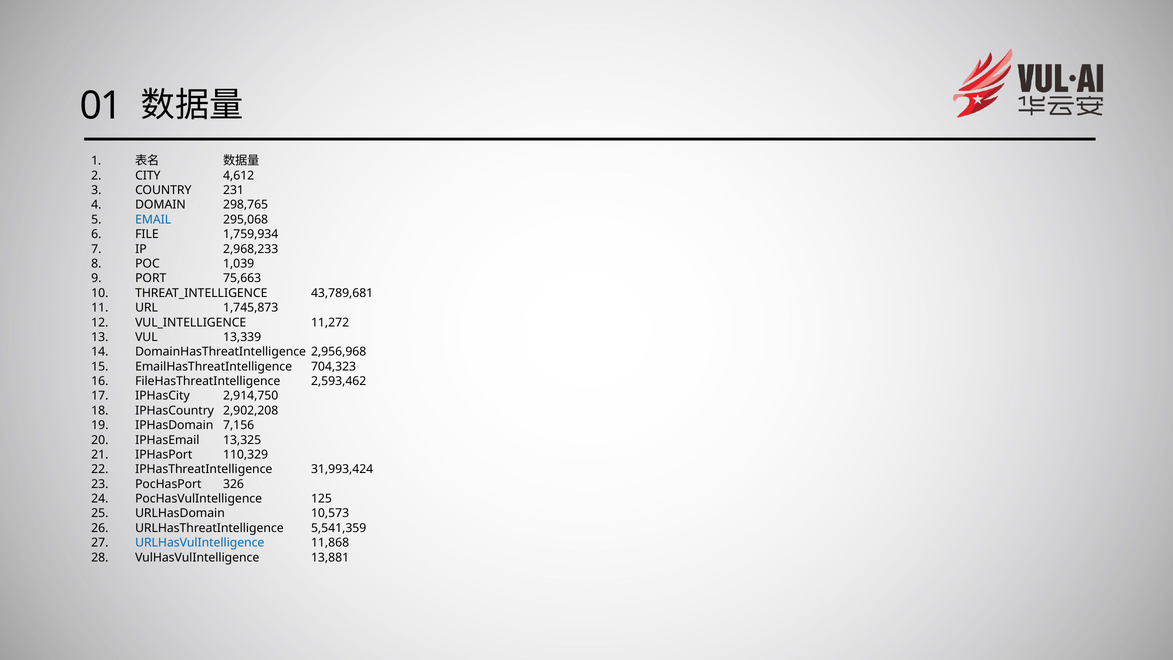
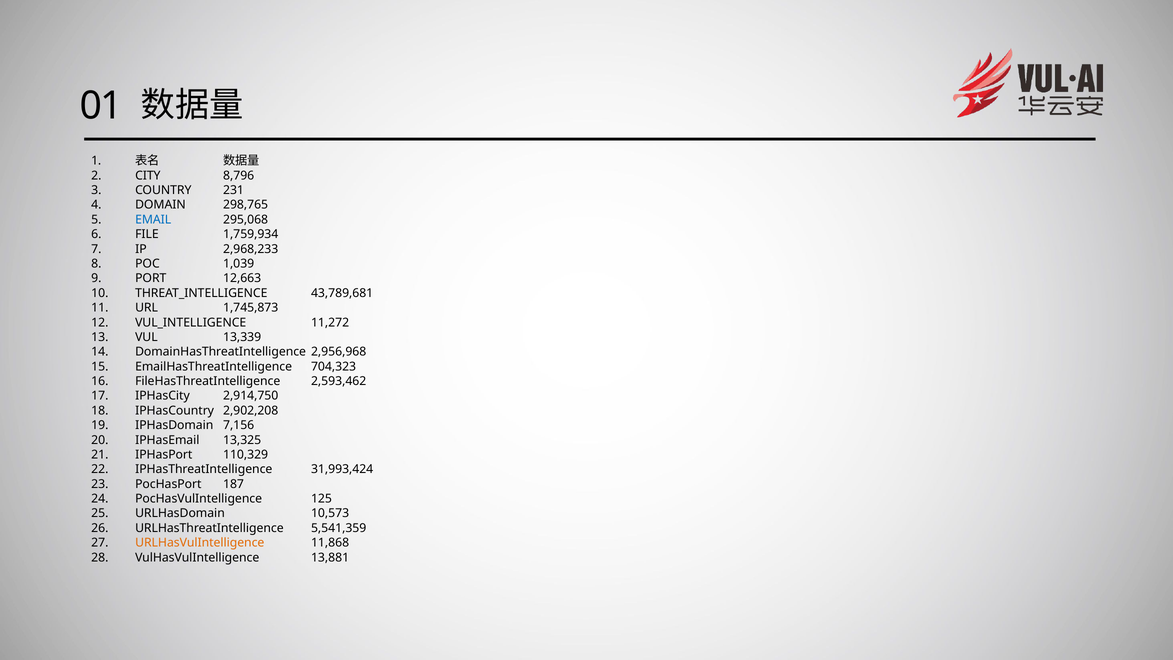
4,612: 4,612 -> 8,796 (239, 176)
75,663: 75,663 -> 12,663 (242, 278)
326: 326 -> 187 (234, 484)
URLHasVulIntelligence colour: blue -> orange (200, 543)
